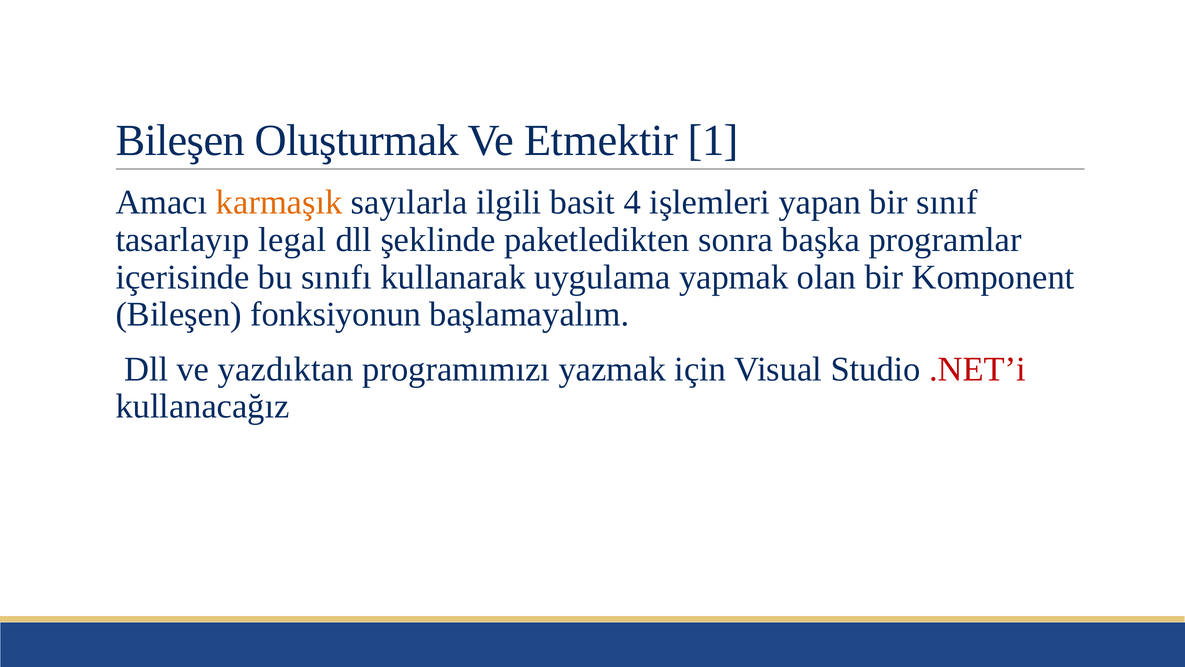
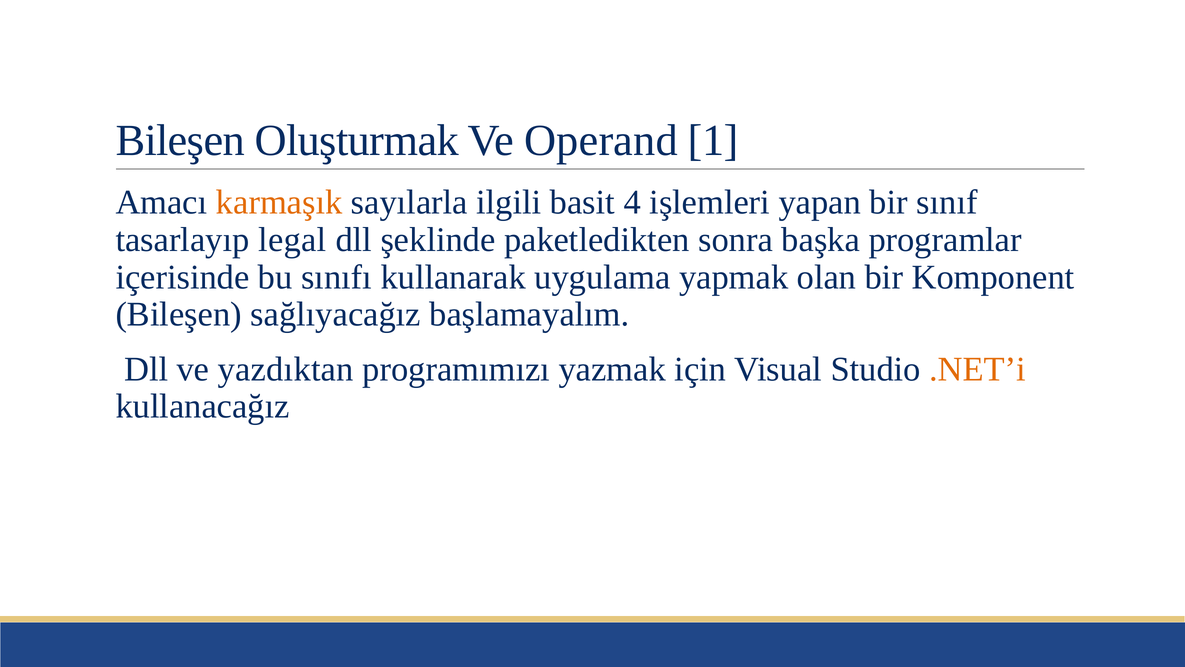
Etmektir: Etmektir -> Operand (601, 141)
fonksiyonun: fonksiyonun -> sağlıyacağız (336, 314)
.NET’i colour: red -> orange (978, 369)
